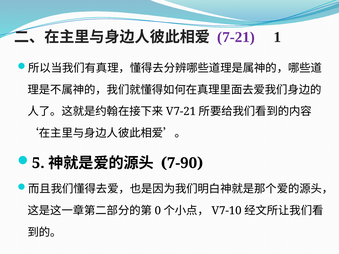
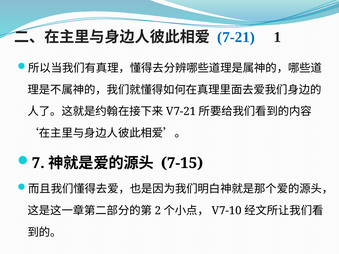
7-21 colour: purple -> blue (236, 37)
5: 5 -> 7 (38, 163)
7-90: 7-90 -> 7-15 (182, 163)
0: 0 -> 2 (158, 211)
